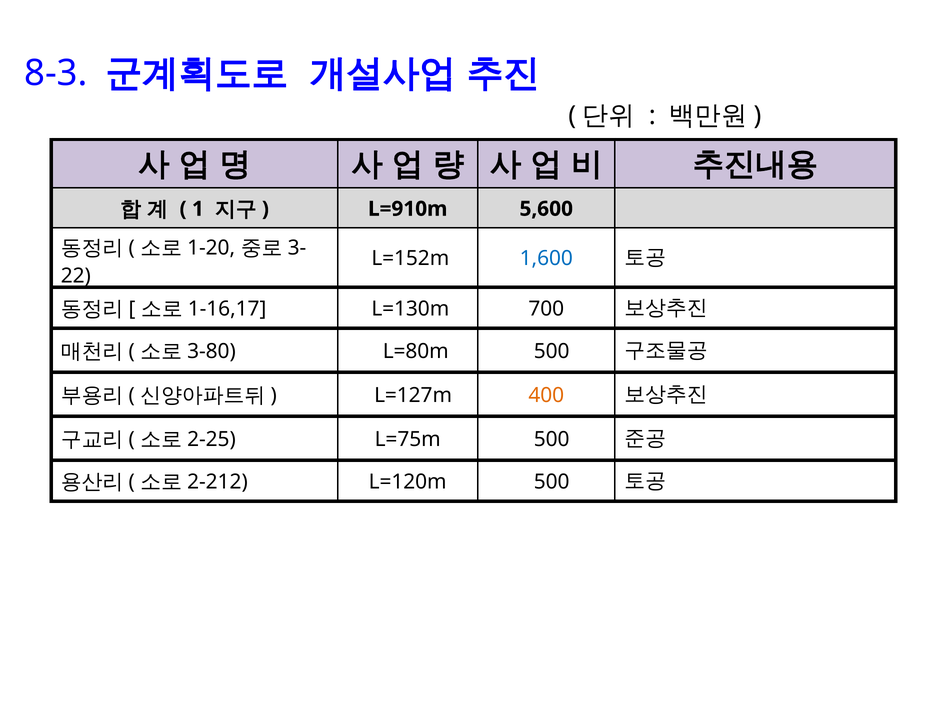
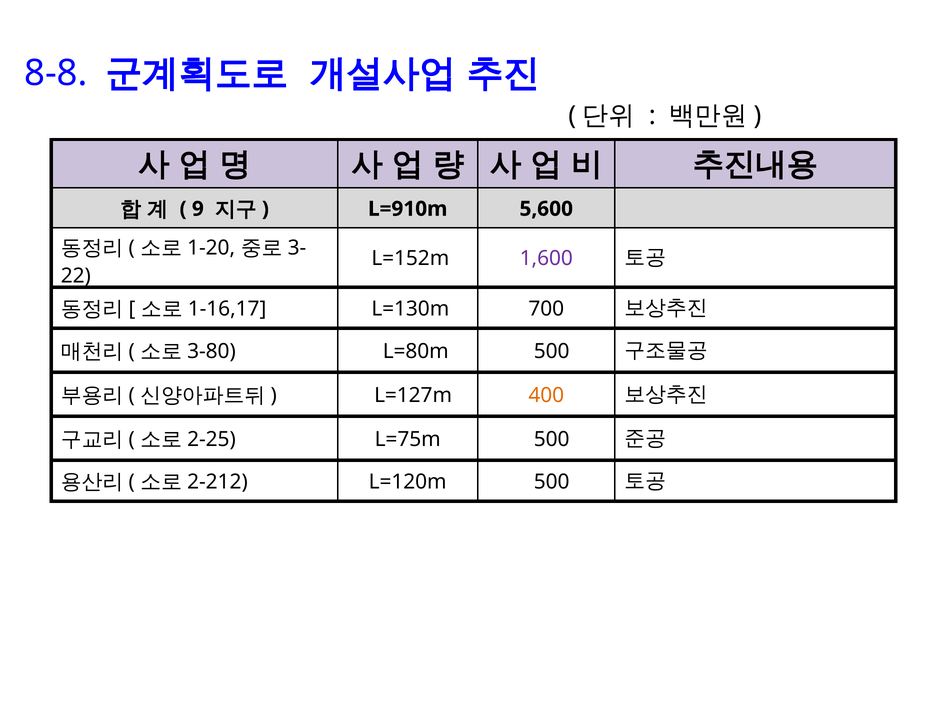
8-3: 8-3 -> 8-8 (56, 73)
1: 1 -> 9 (198, 209)
1,600 colour: blue -> purple (546, 259)
